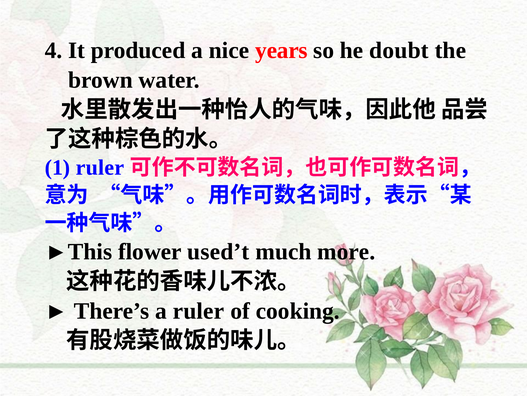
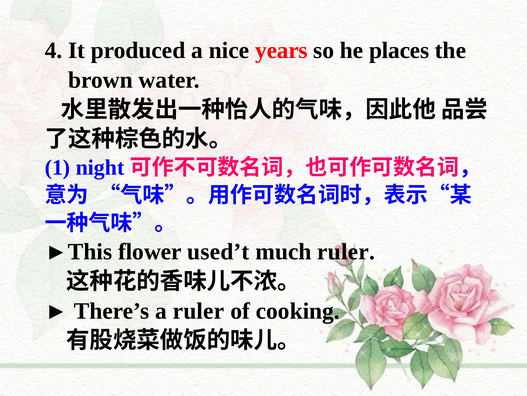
doubt: doubt -> places (399, 50)
1 ruler: ruler -> night (100, 167)
much more: more -> ruler (346, 251)
